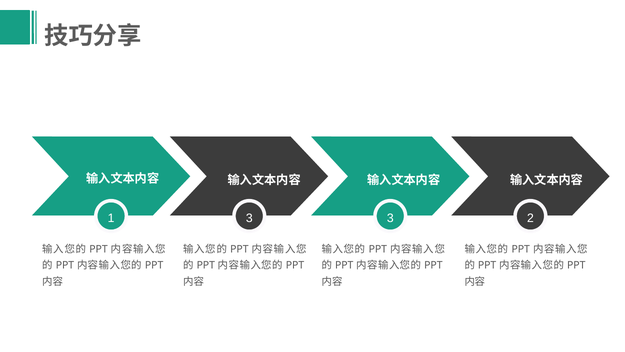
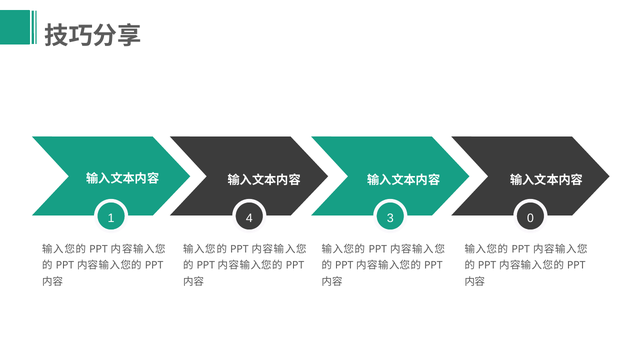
1 3: 3 -> 4 (249, 218)
2: 2 -> 0 (530, 218)
